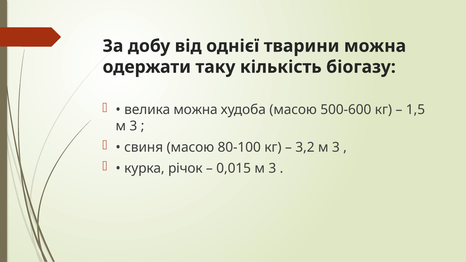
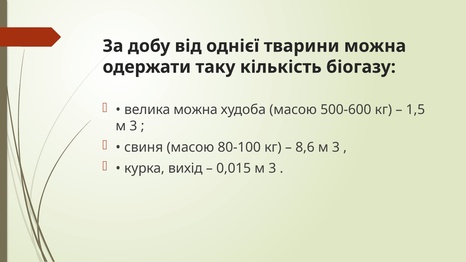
3,2: 3,2 -> 8,6 (305, 147)
річок: річок -> вихід (185, 168)
